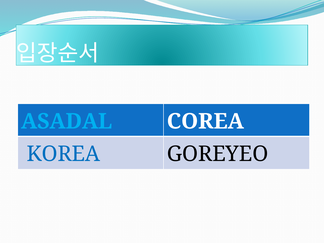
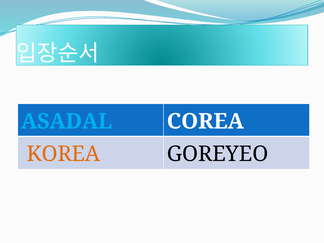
KOREA colour: blue -> orange (63, 154)
